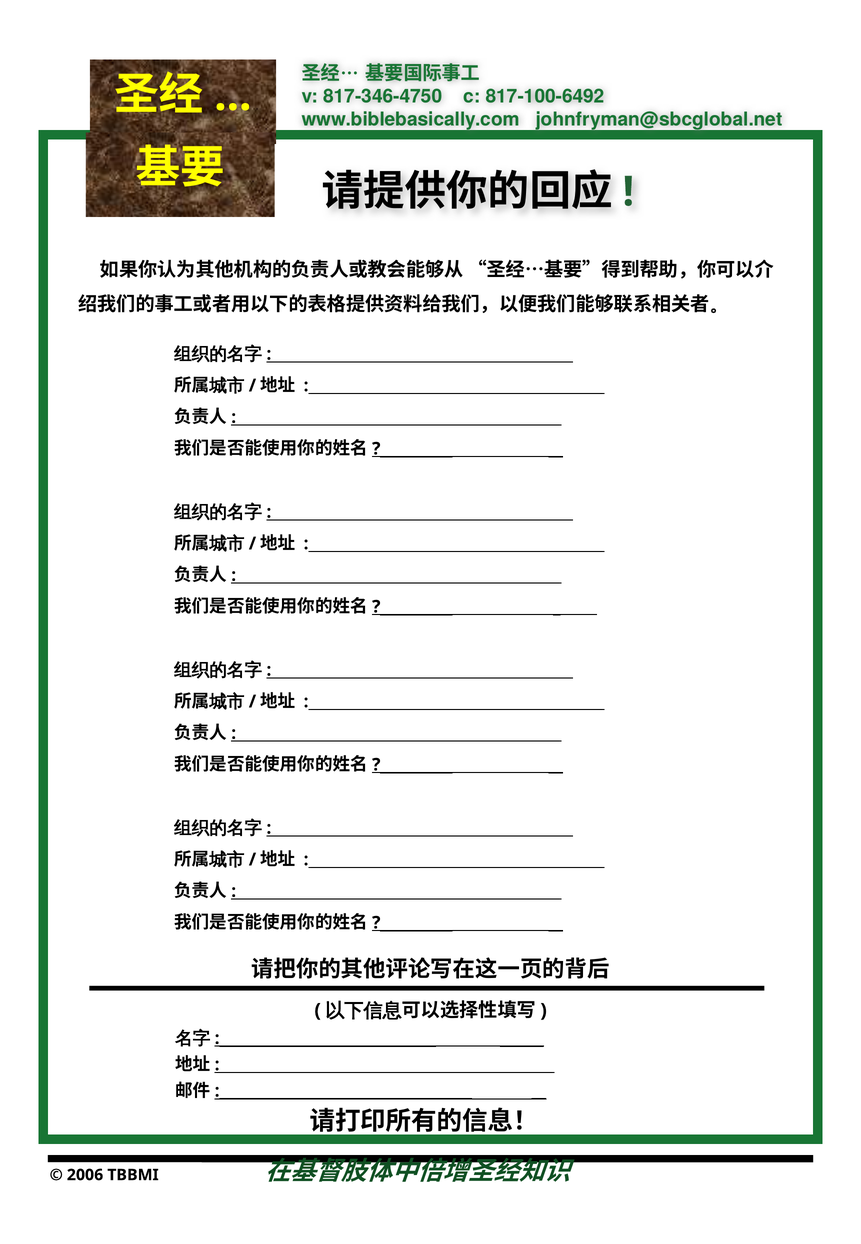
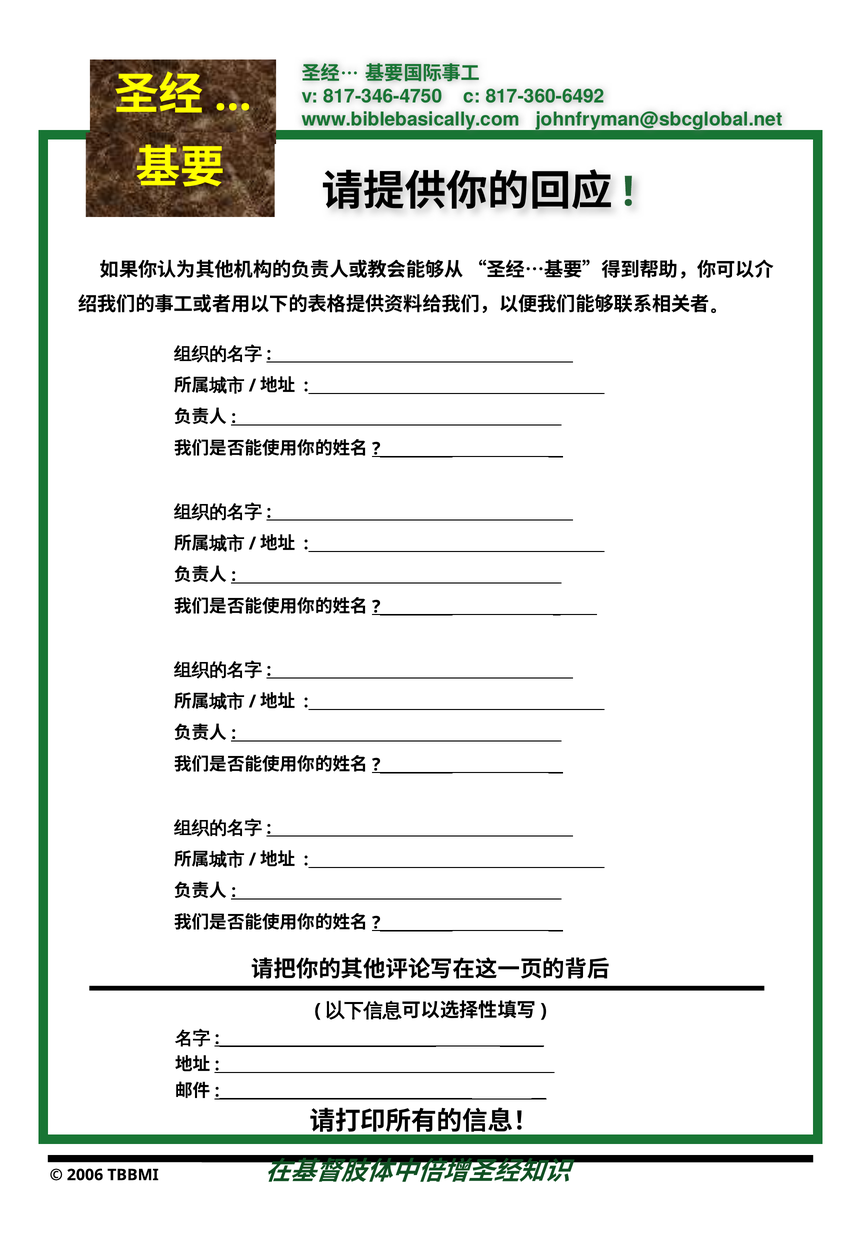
817-100-6492: 817-100-6492 -> 817-360-6492 (545, 96)
